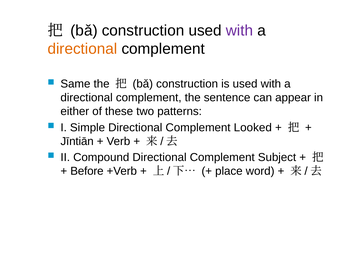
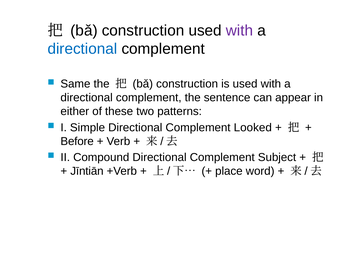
directional colour: orange -> blue (82, 49)
Jīntiān: Jīntiān -> Before (77, 141)
Before: Before -> Jīntiān (87, 171)
